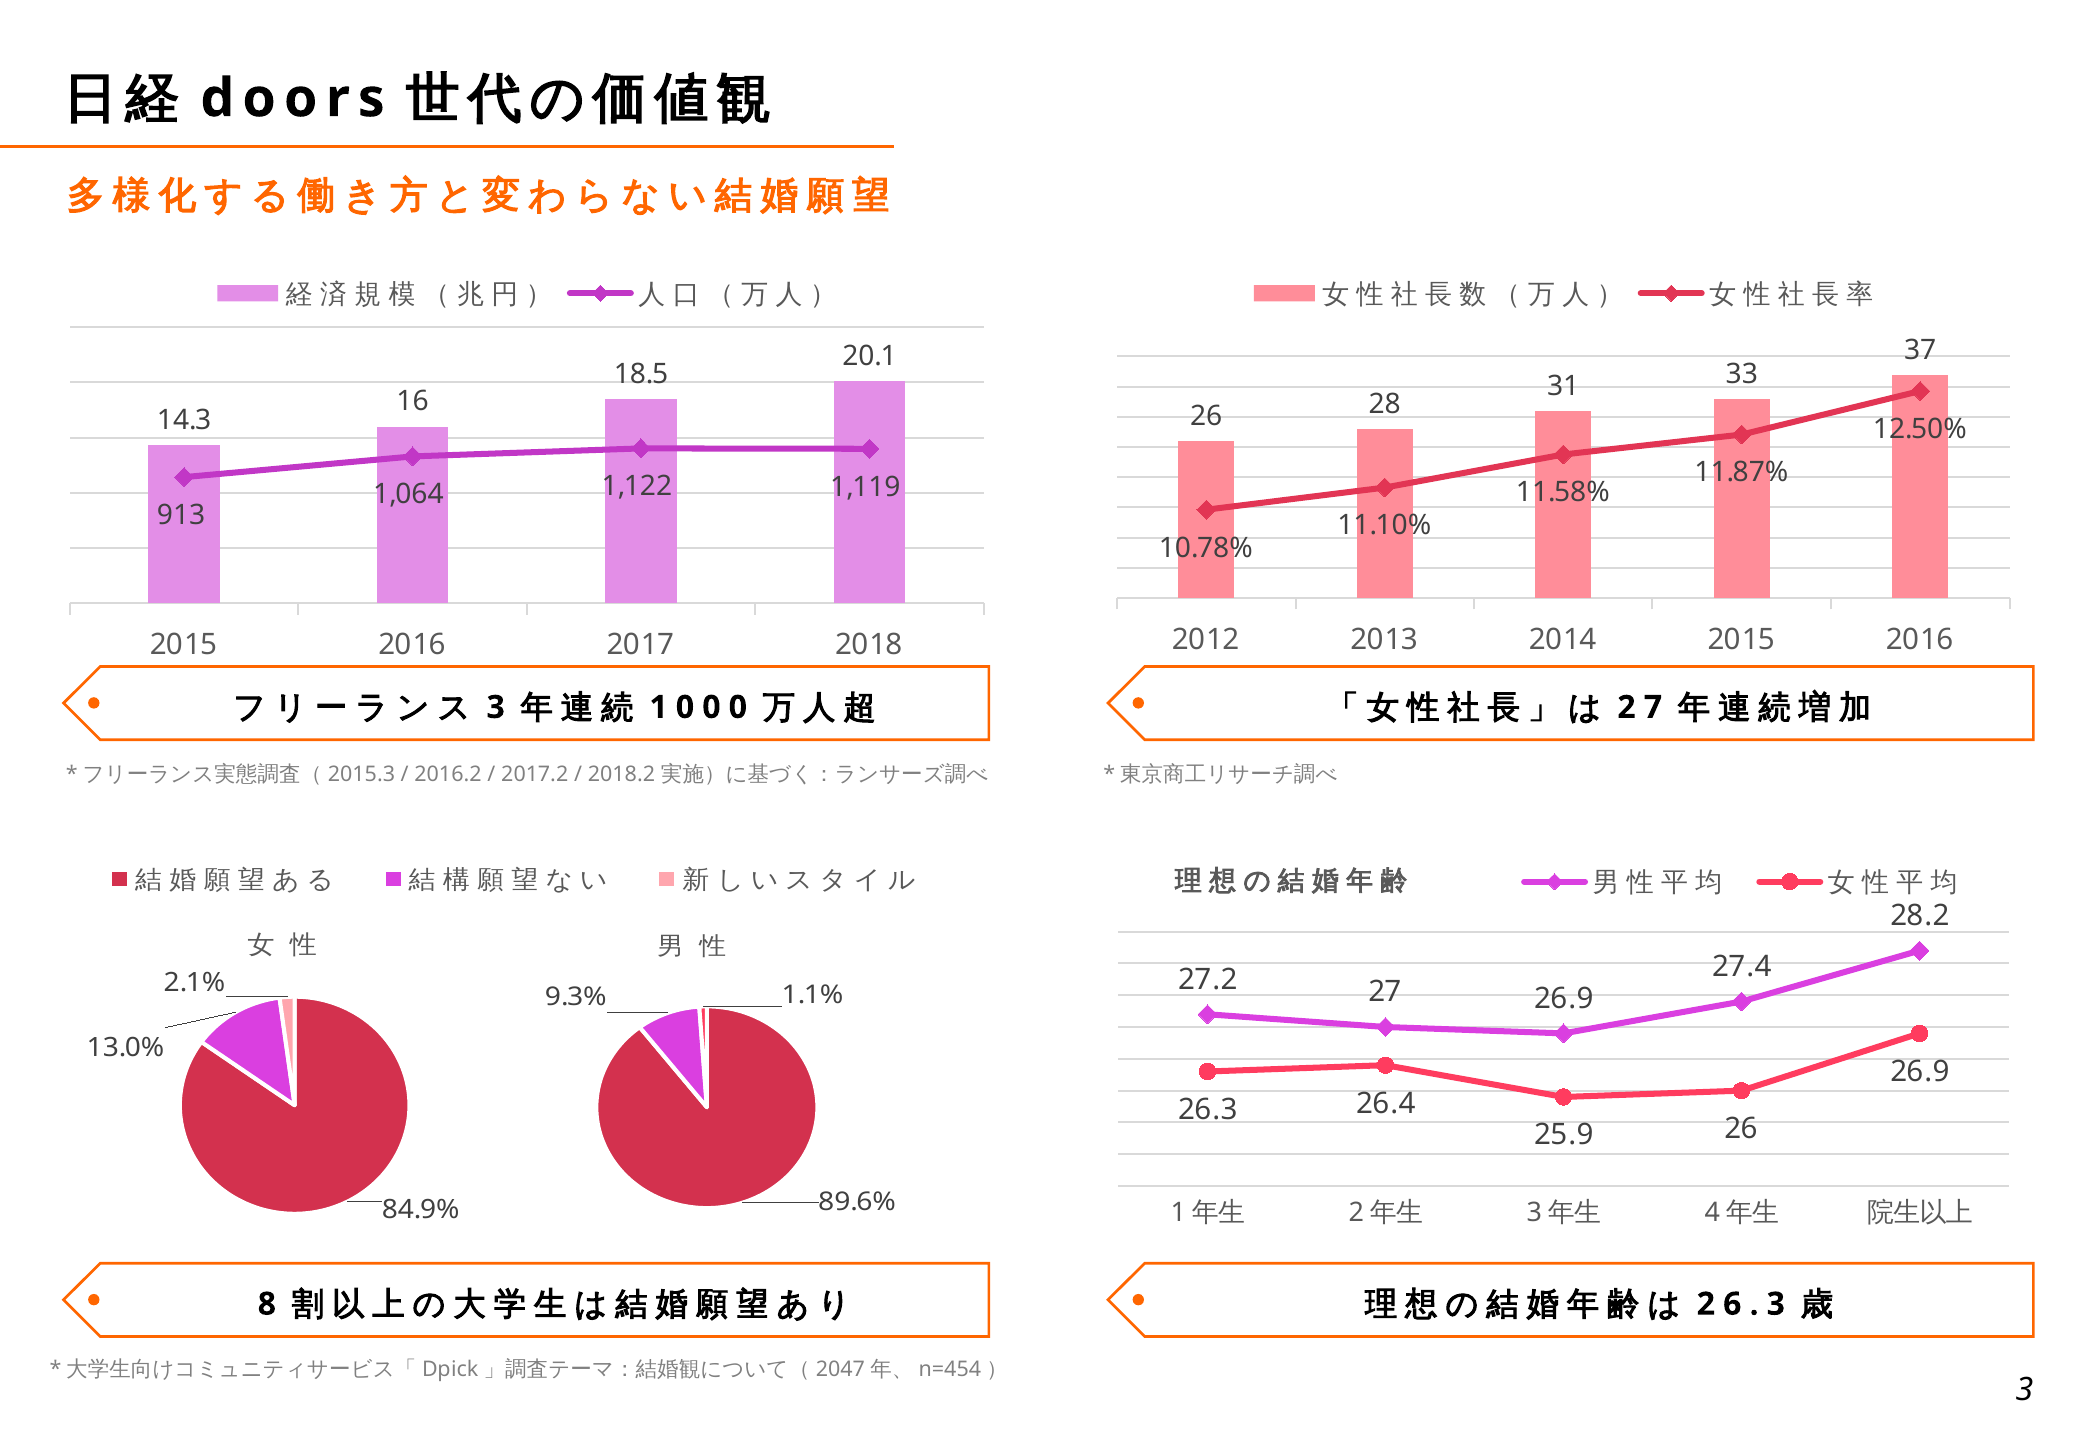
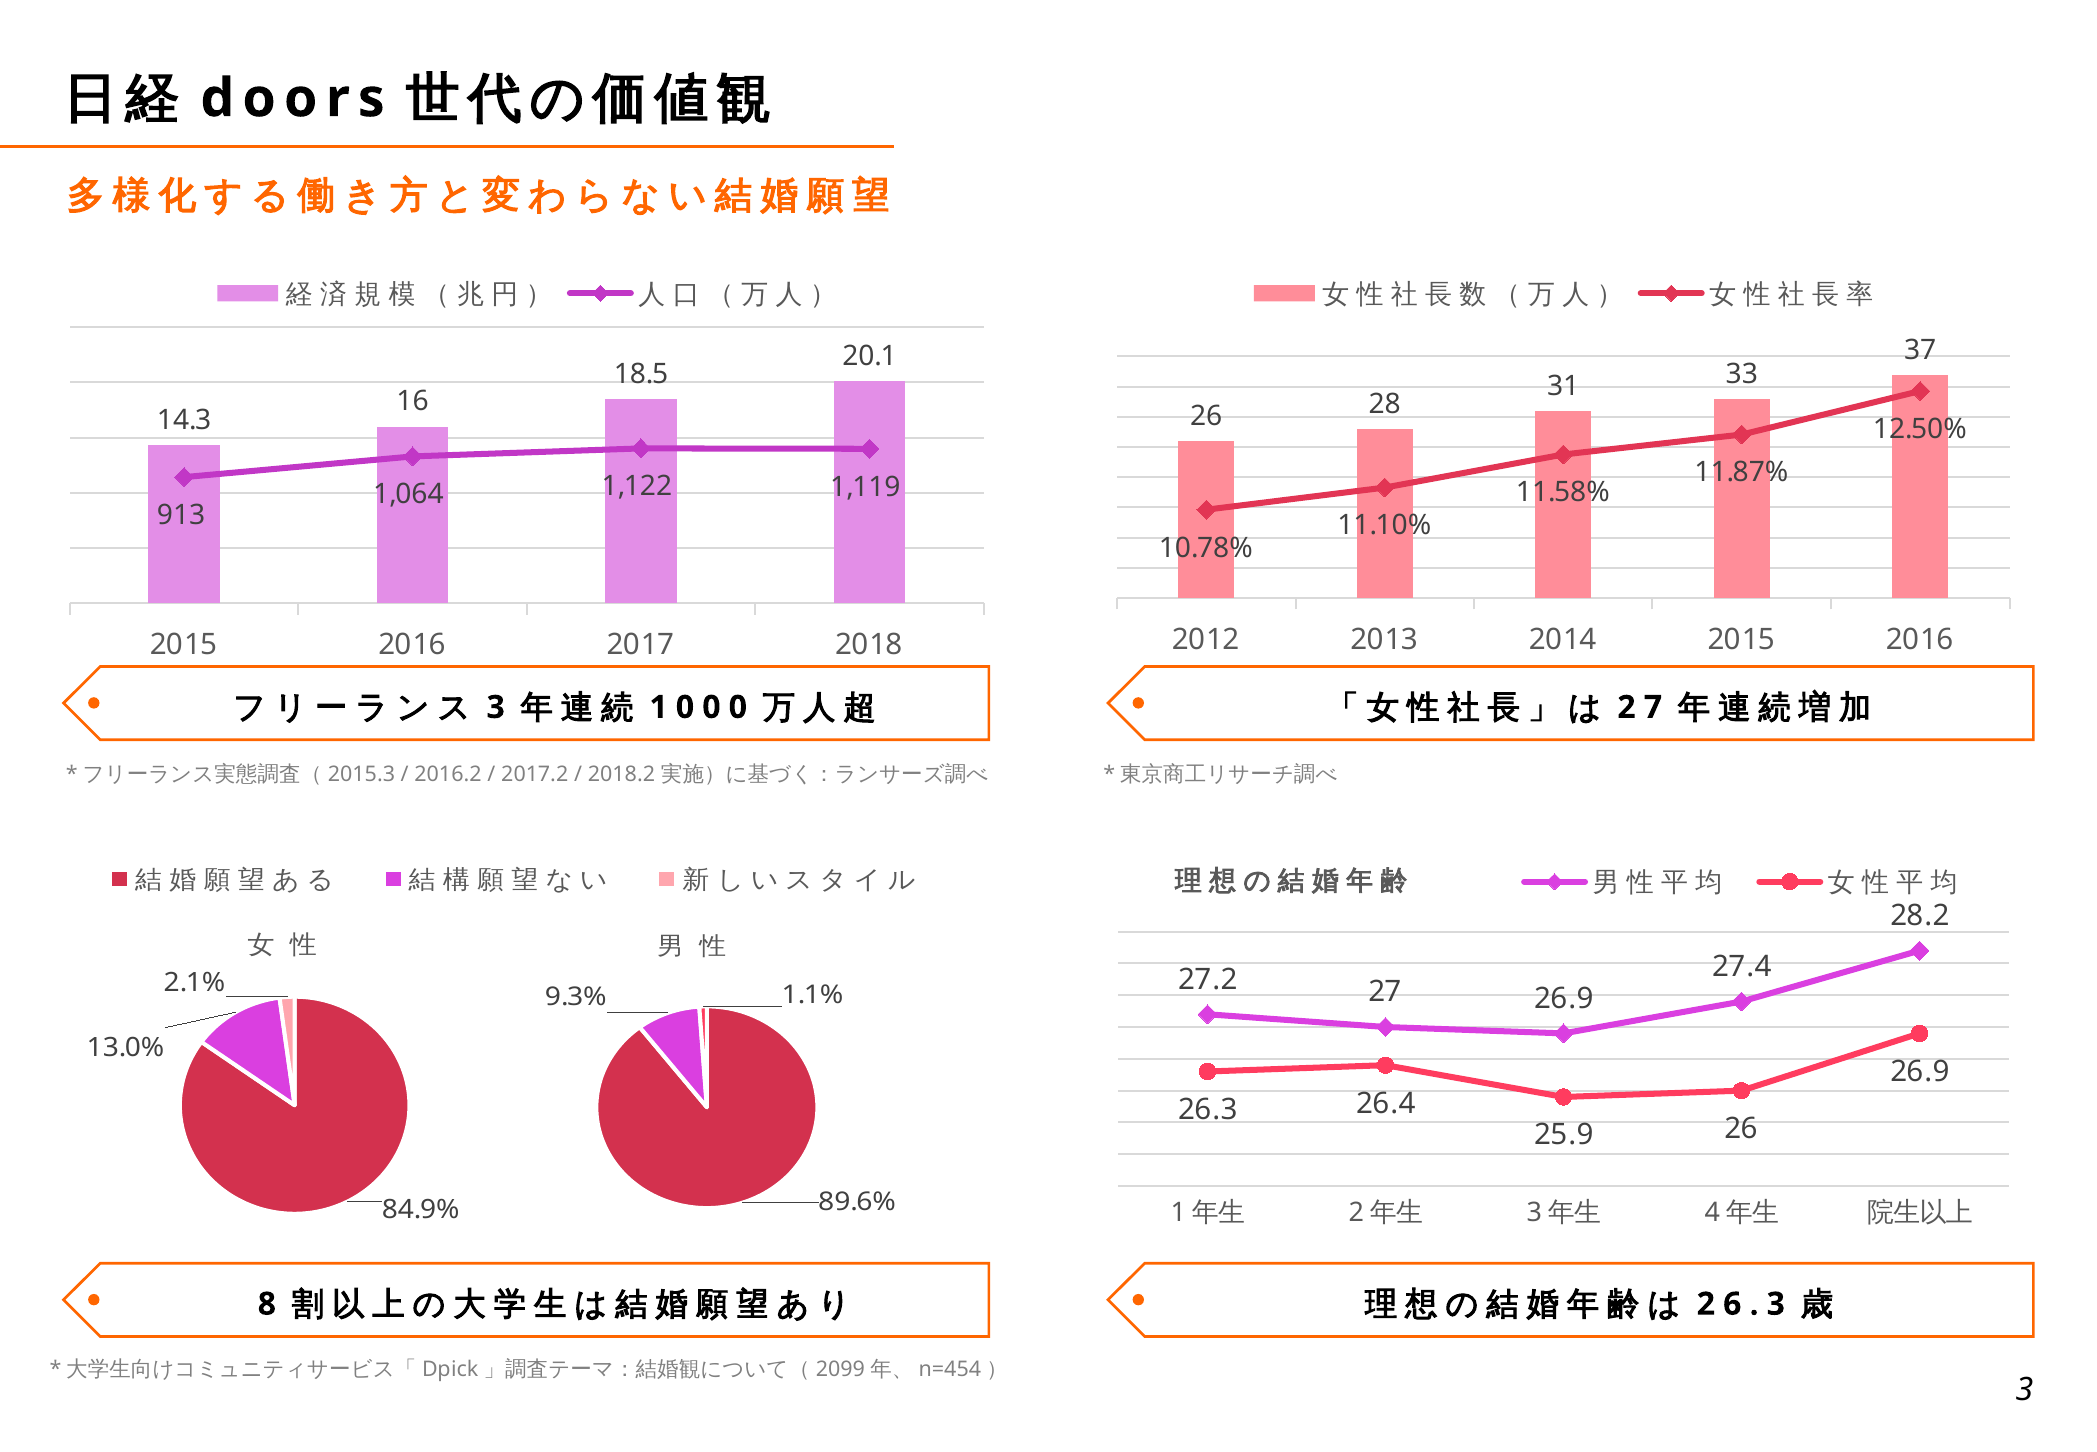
2047: 2047 -> 2099 (840, 1370)
